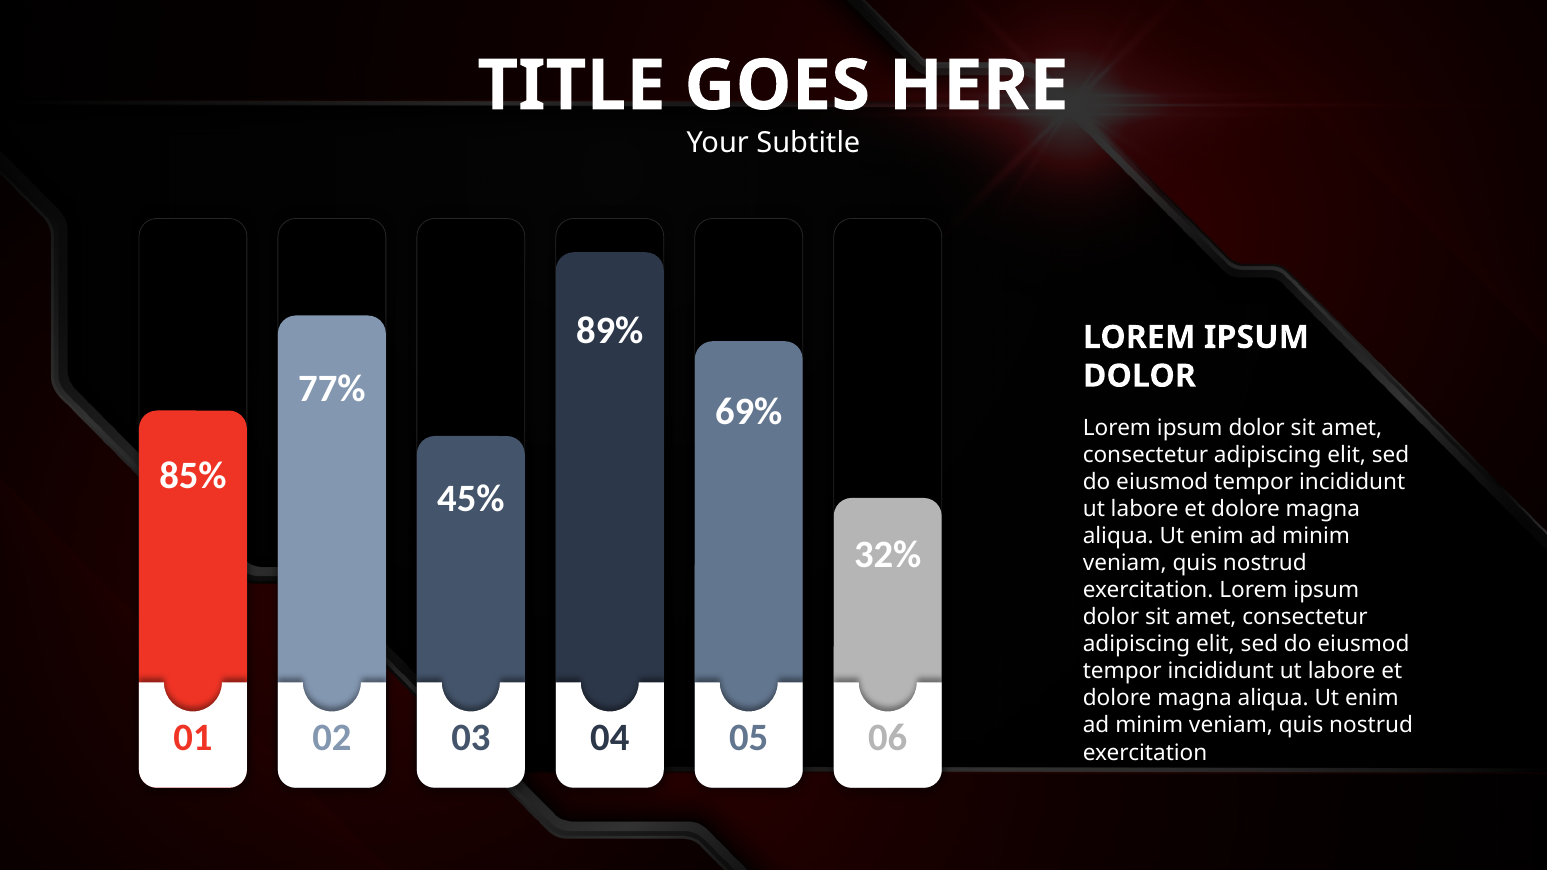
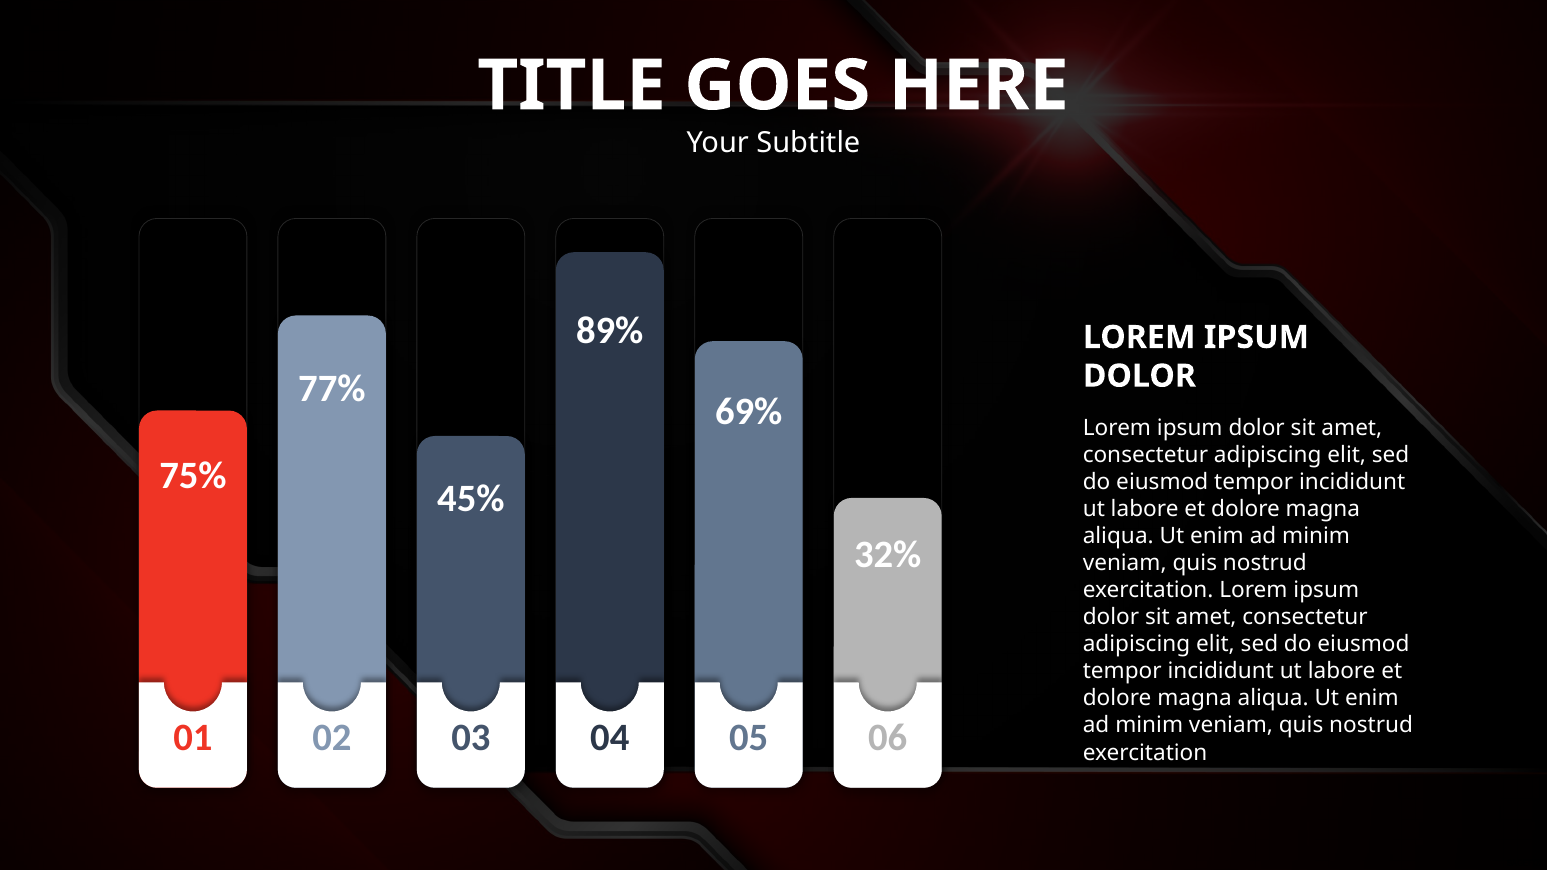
85%: 85% -> 75% (193, 475)
